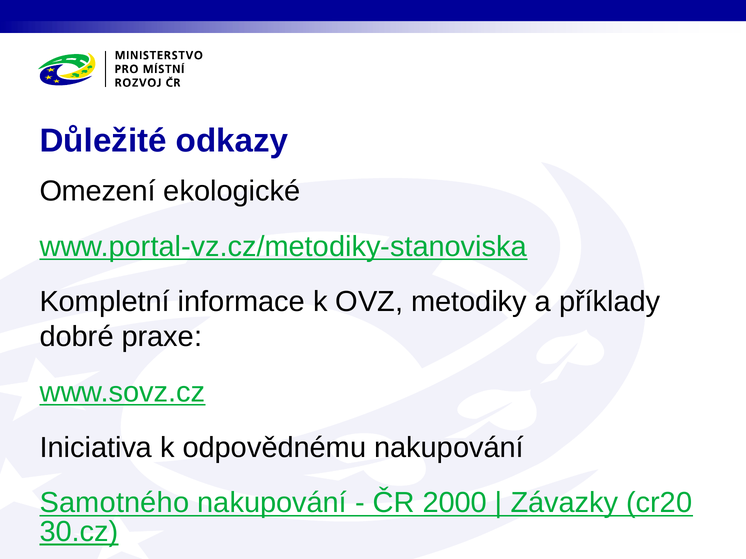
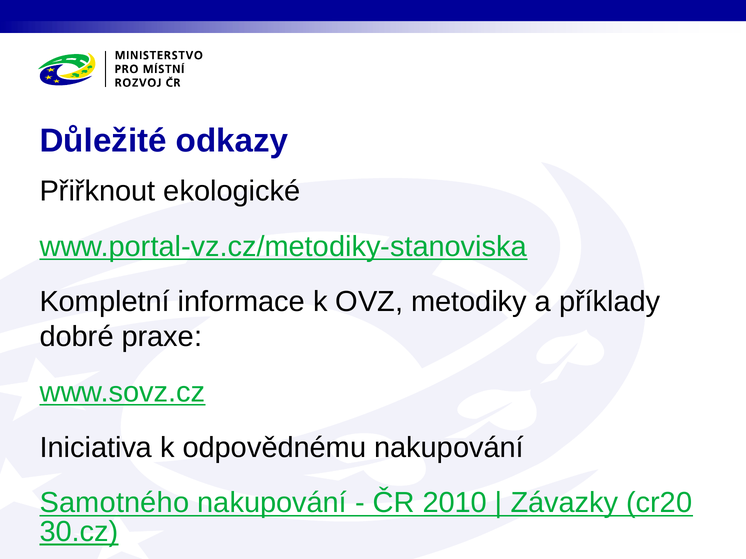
Omezení: Omezení -> Přiřknout (98, 191)
2000: 2000 -> 2010 (455, 503)
